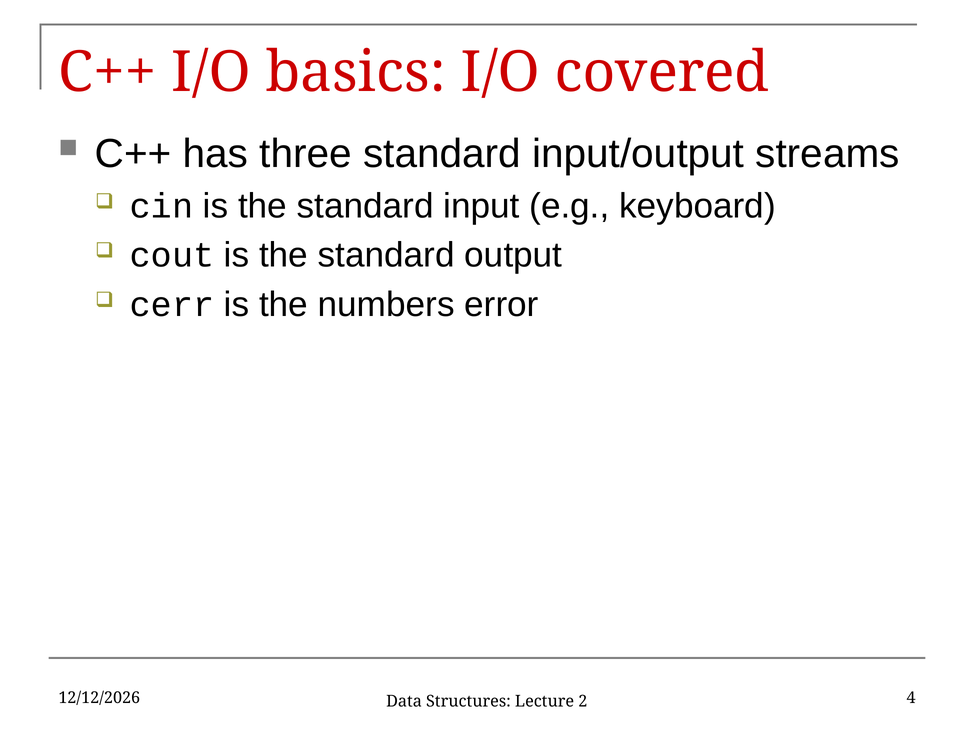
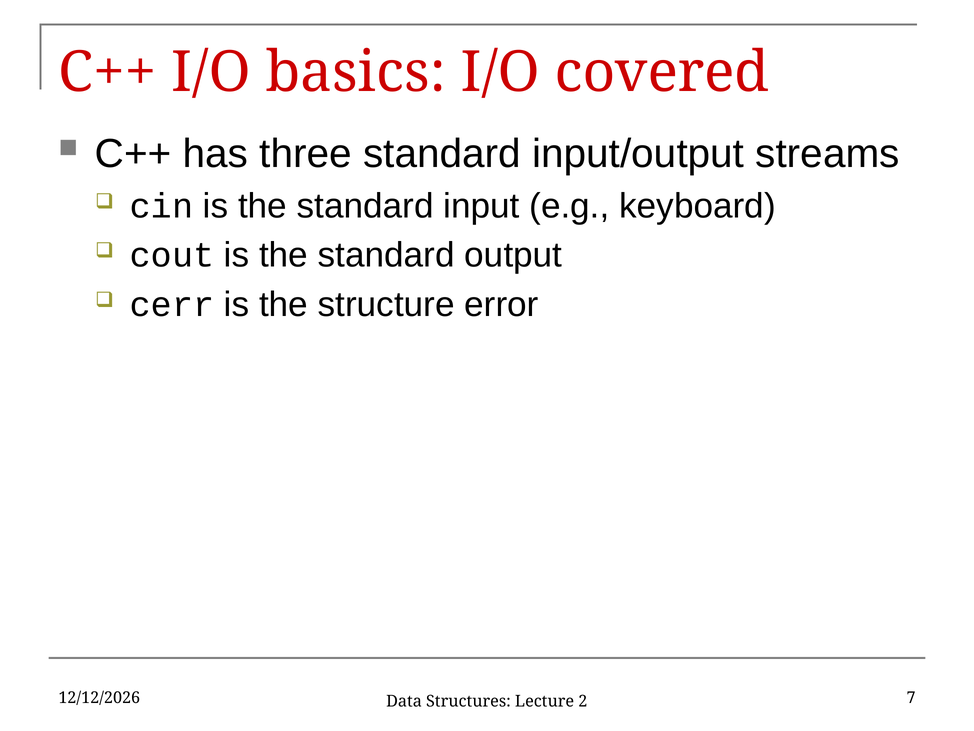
numbers: numbers -> structure (386, 304)
4: 4 -> 7 (911, 698)
